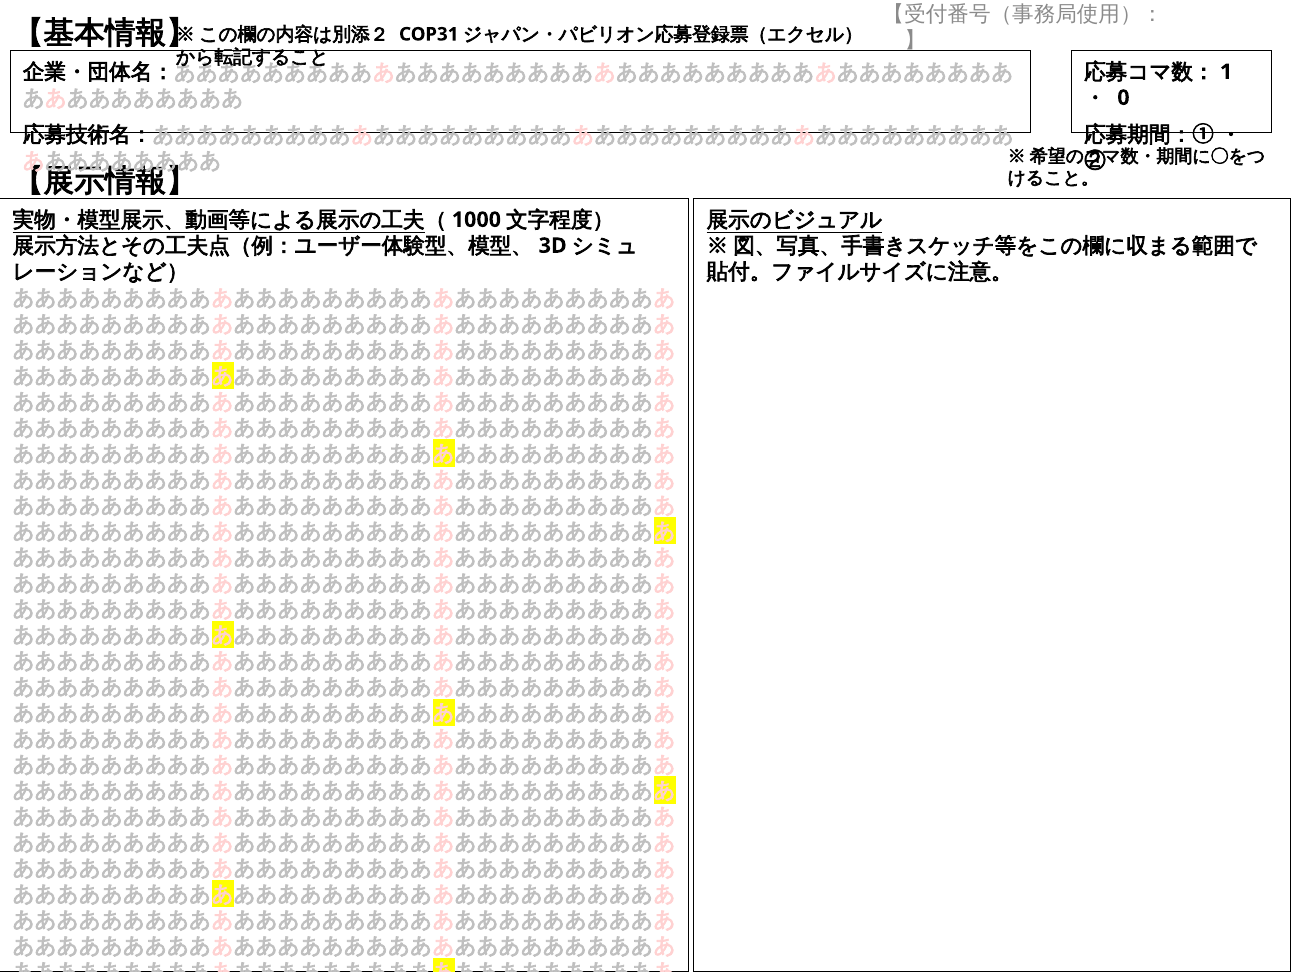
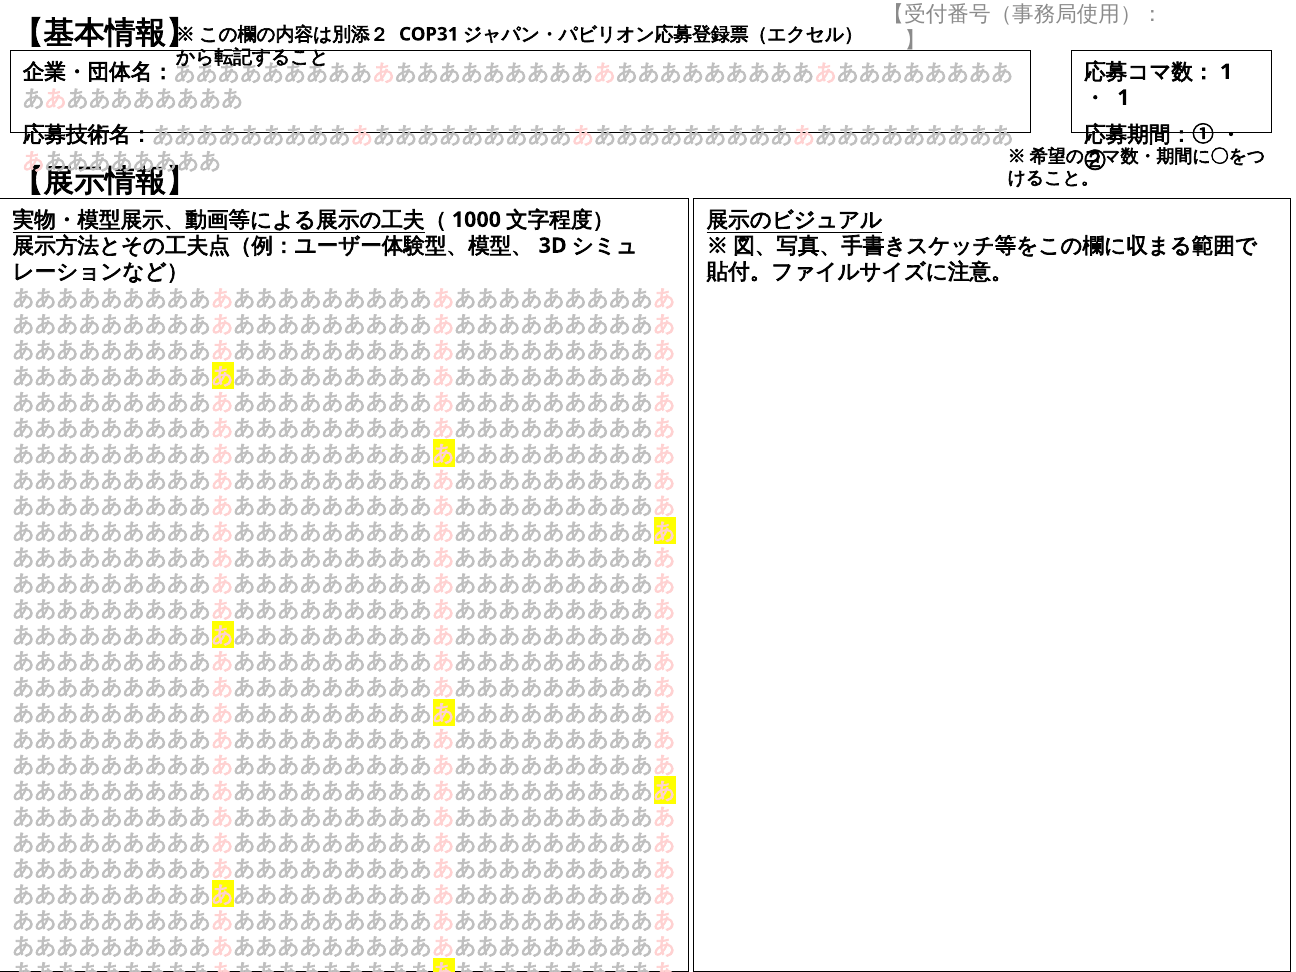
0: 0 -> 1 (1123, 98)
